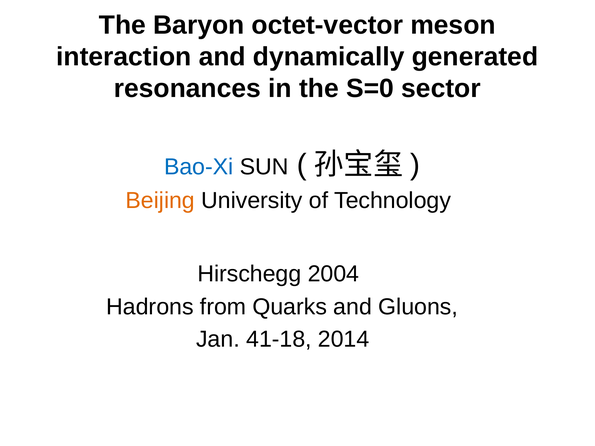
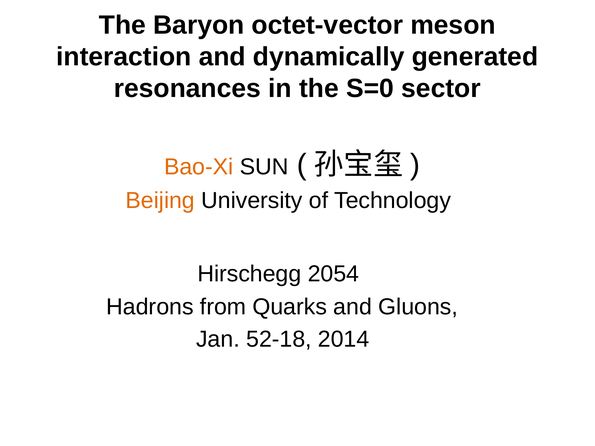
Bao-Xi colour: blue -> orange (199, 167)
2004: 2004 -> 2054 (333, 274)
41-18: 41-18 -> 52-18 (279, 340)
